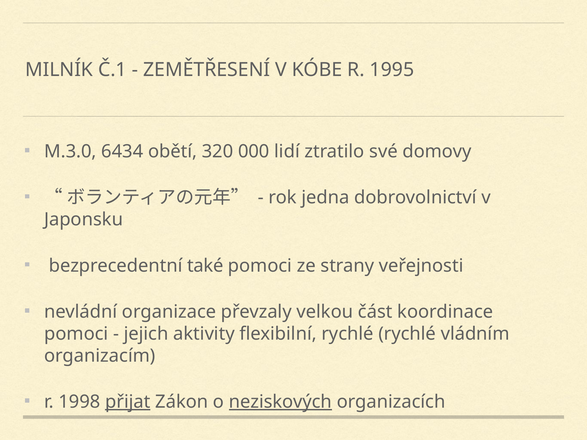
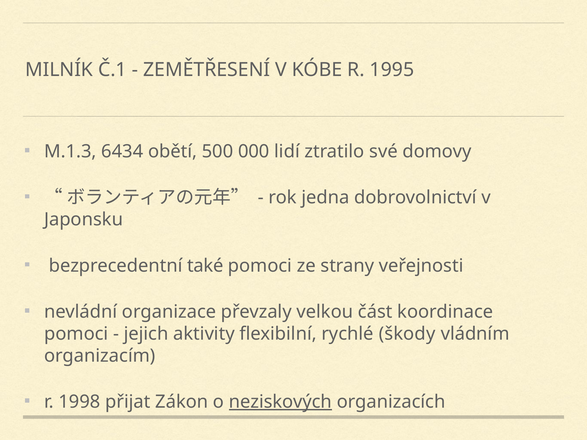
M.3.0: M.3.0 -> M.1.3 (70, 152)
320: 320 -> 500 (218, 152)
rychlé rychlé: rychlé -> škody (407, 334)
přijat underline: present -> none (128, 402)
